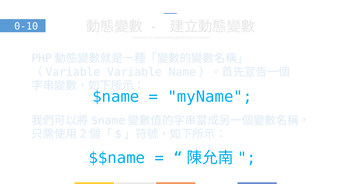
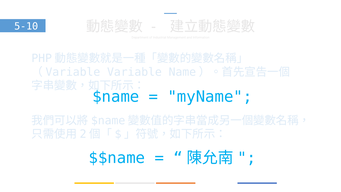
0-10: 0-10 -> 5-10 (26, 26)
